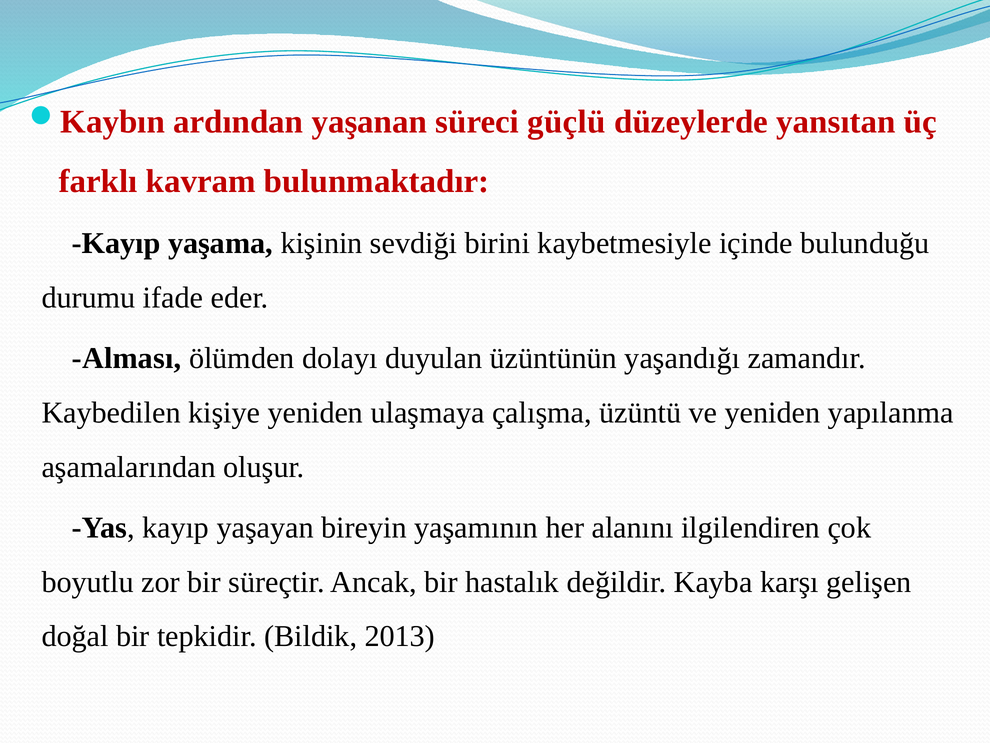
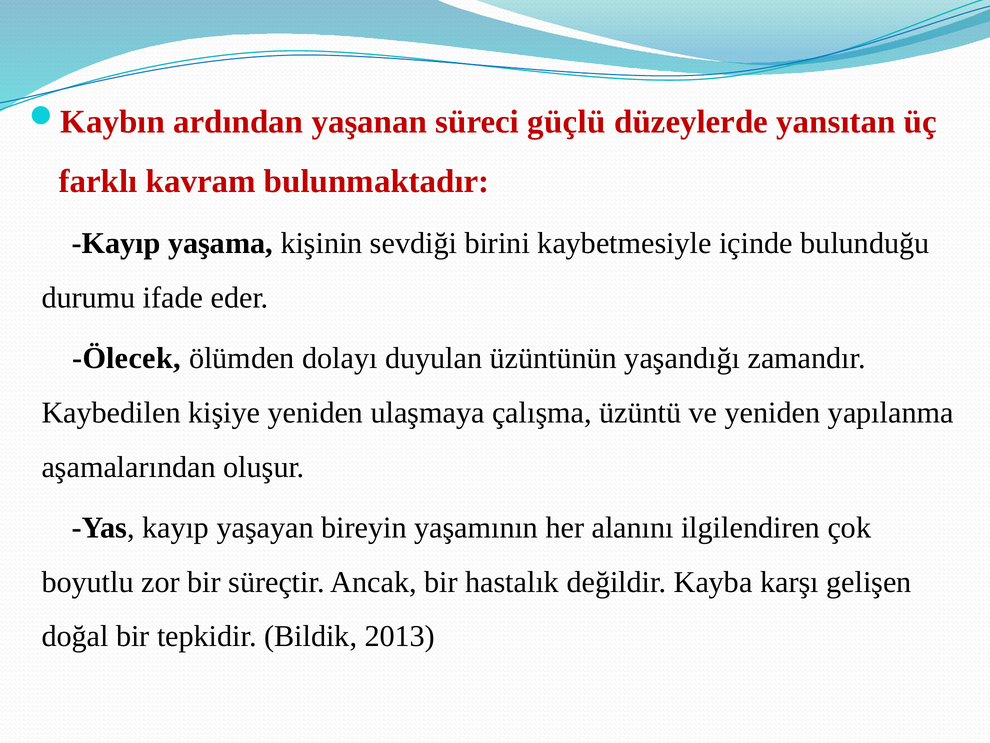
Alması: Alması -> Ölecek (126, 358)
